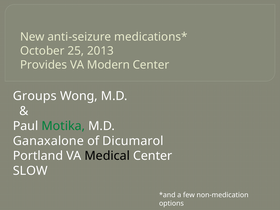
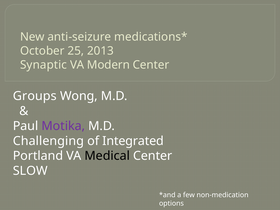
Provides: Provides -> Synaptic (44, 65)
Motika colour: green -> purple (63, 126)
Ganaxalone: Ganaxalone -> Challenging (48, 141)
Dicumarol: Dicumarol -> Integrated (133, 141)
